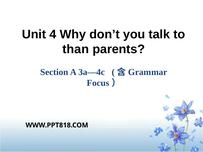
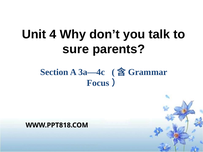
than: than -> sure (76, 49)
